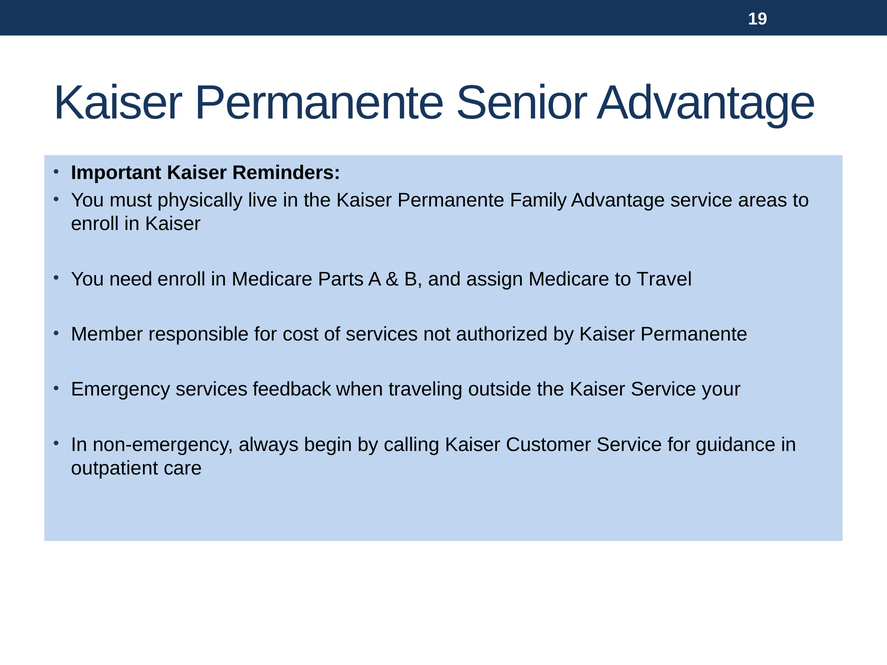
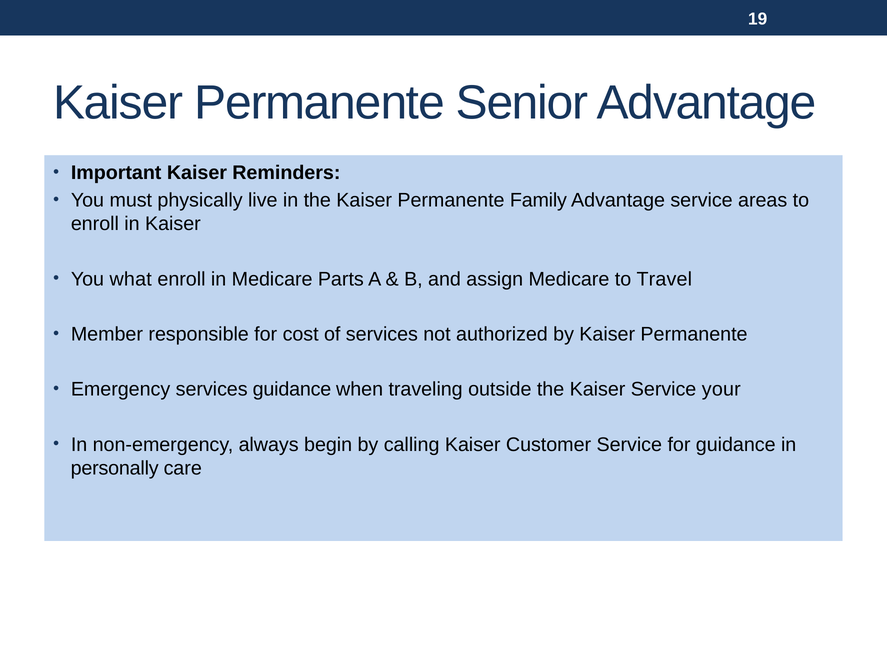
need: need -> what (131, 279)
services feedback: feedback -> guidance (292, 390)
outpatient: outpatient -> personally (115, 468)
